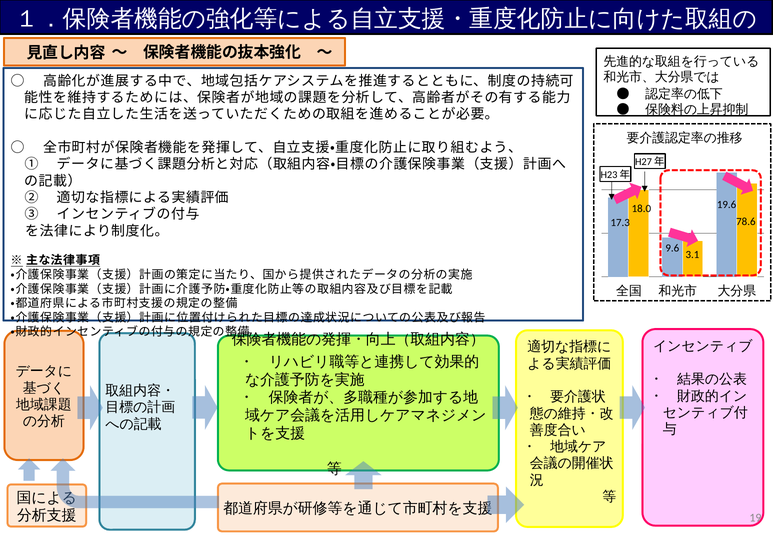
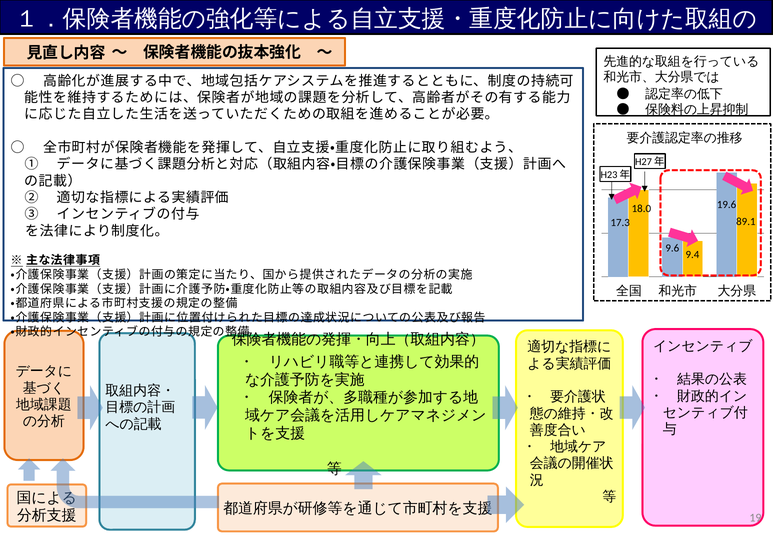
78.6: 78.6 -> 89.1 (746, 222)
3.1: 3.1 -> 9.4 (692, 255)
